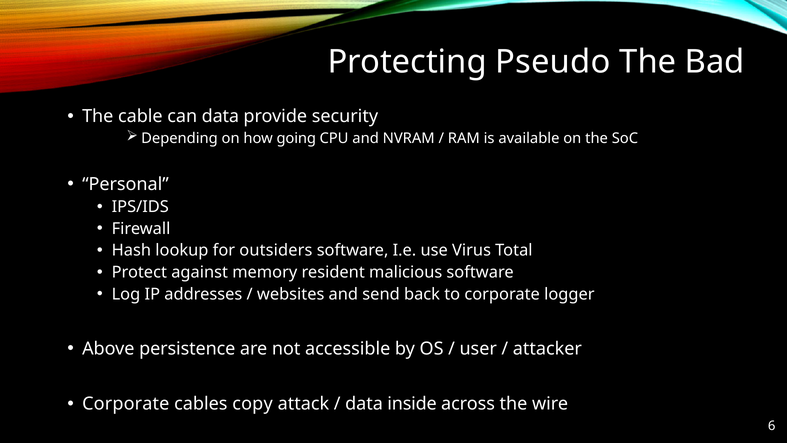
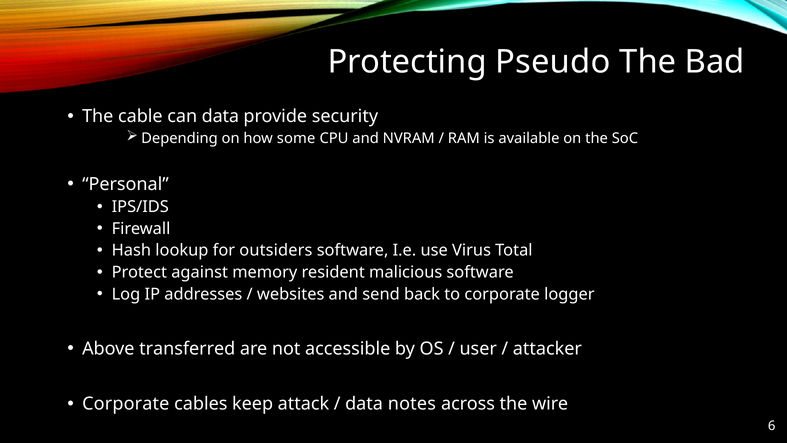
going: going -> some (296, 138)
persistence: persistence -> transferred (187, 348)
copy: copy -> keep (253, 404)
inside: inside -> notes (412, 404)
